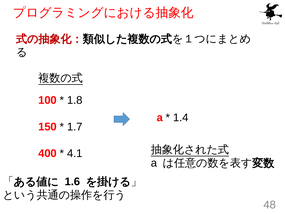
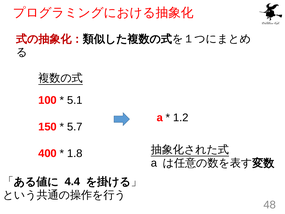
1.8: 1.8 -> 5.1 (75, 100)
1.4: 1.4 -> 1.2 (181, 117)
1.7: 1.7 -> 5.7 (75, 127)
4.1: 4.1 -> 1.8 (75, 153)
1.6: 1.6 -> 4.4 (72, 181)
